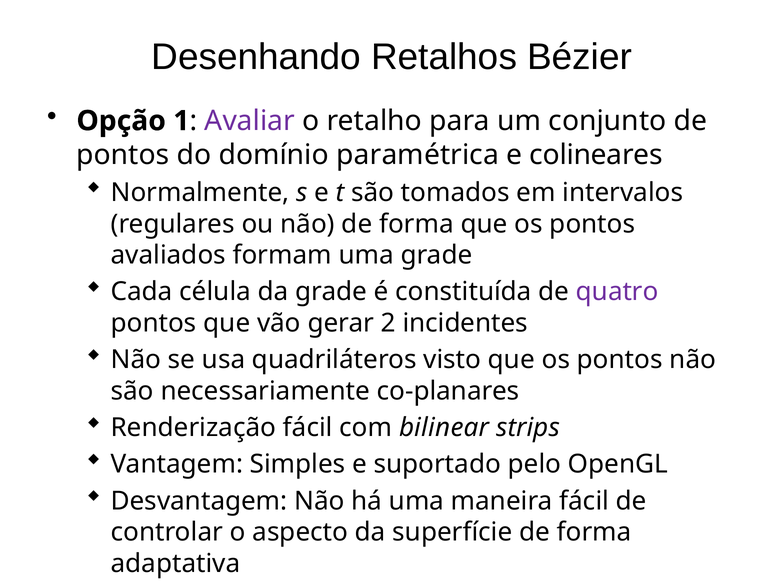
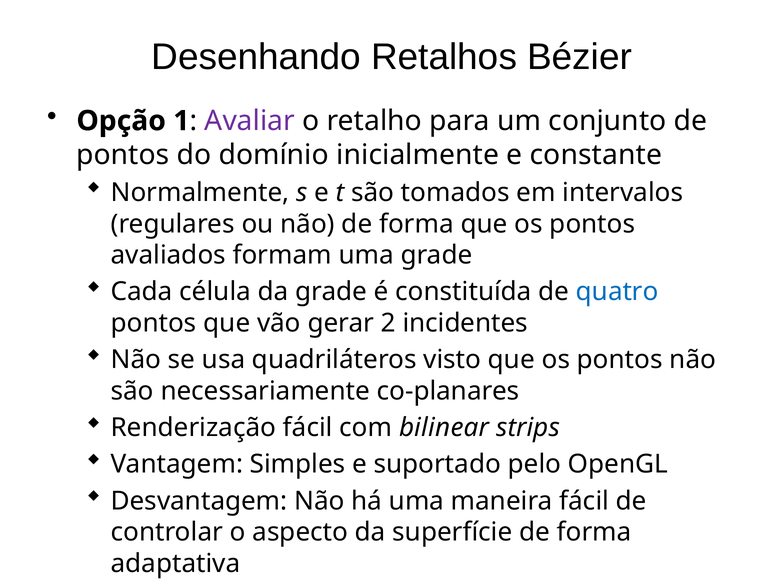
paramétrica: paramétrica -> inicialmente (418, 155)
colineares: colineares -> constante (596, 155)
quatro colour: purple -> blue (617, 292)
